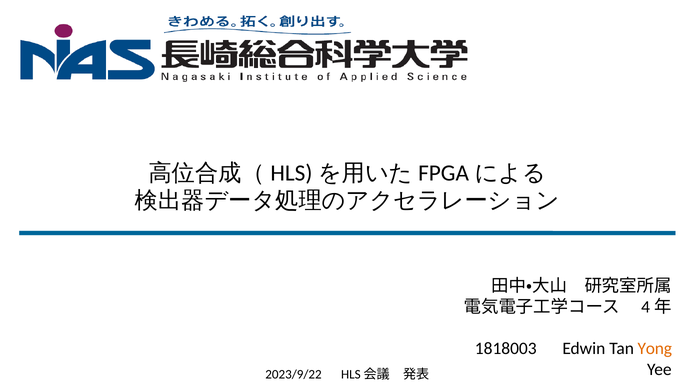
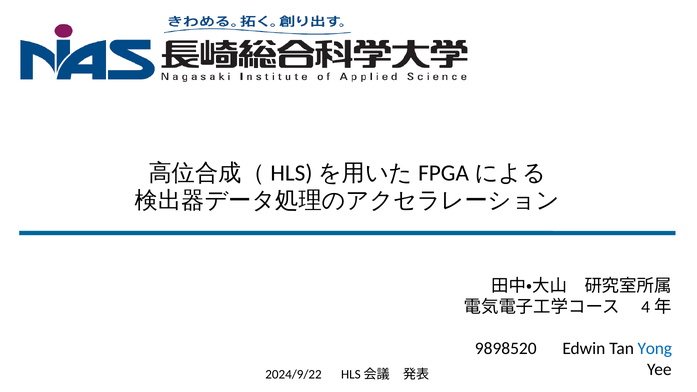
1818003: 1818003 -> 9898520 (506, 349)
Yong colour: orange -> blue (655, 349)
2023/9/22: 2023/9/22 -> 2024/9/22 (294, 374)
